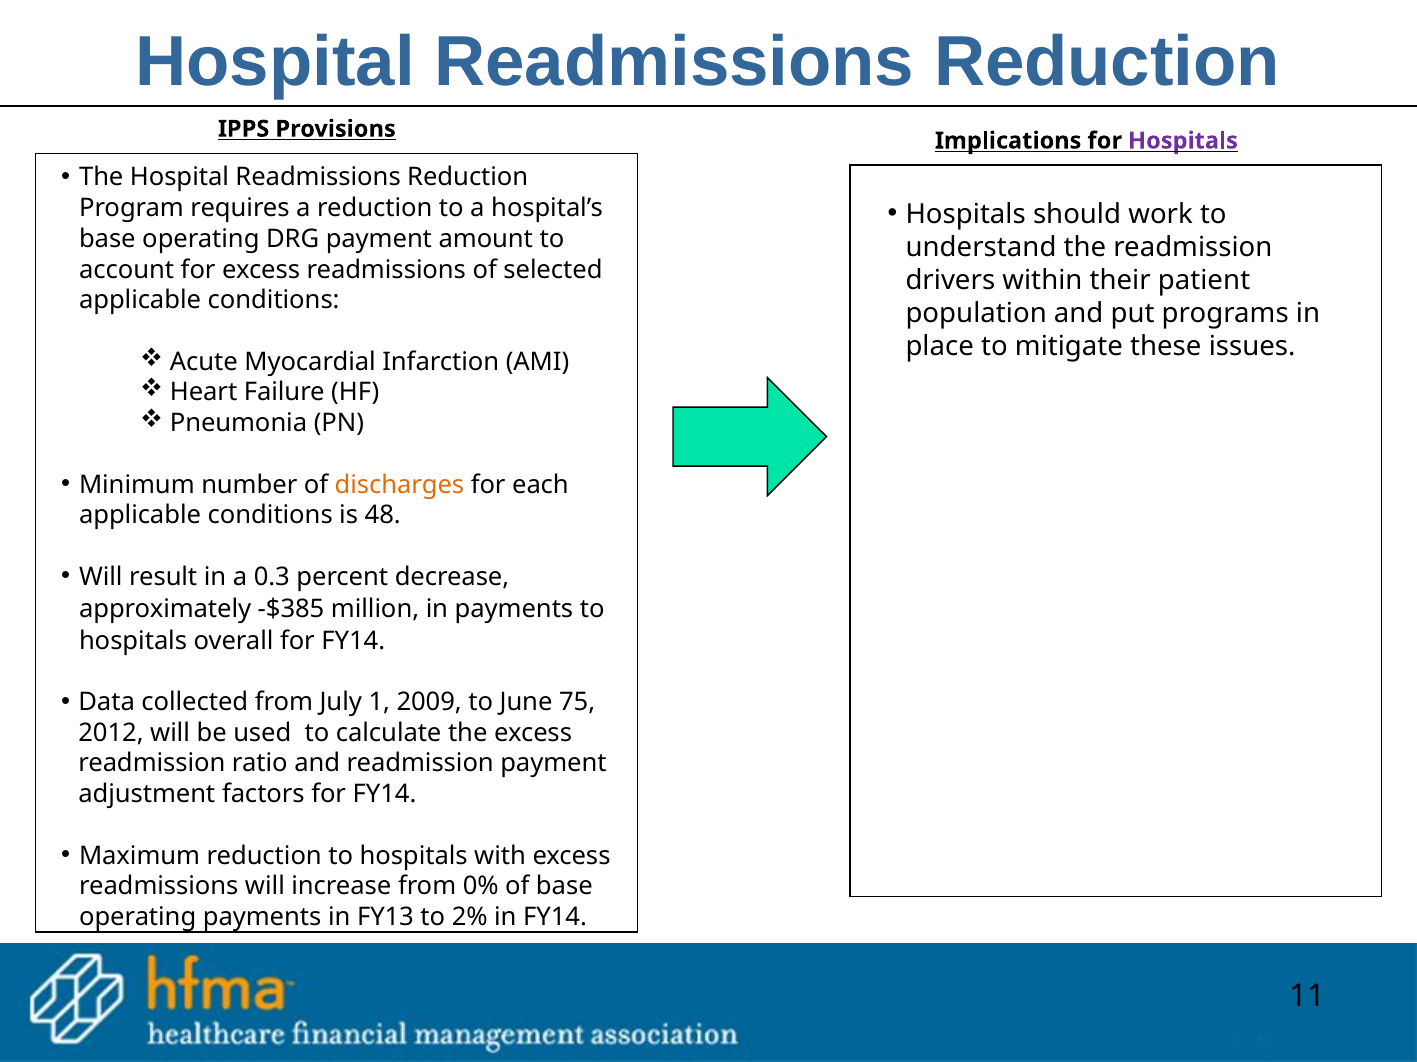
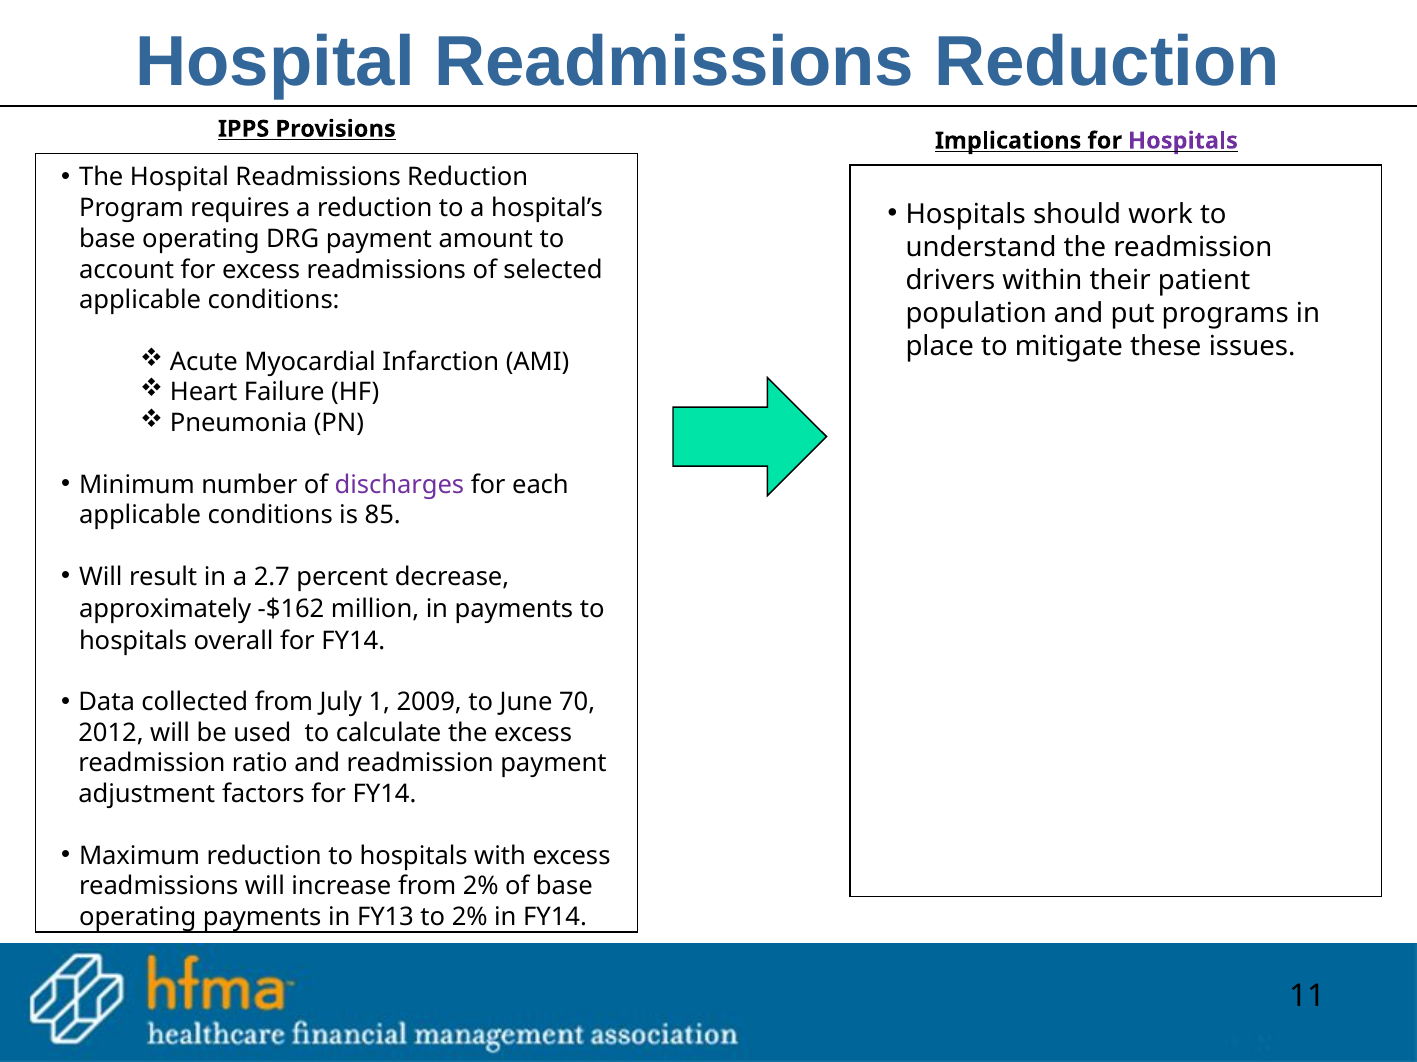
discharges colour: orange -> purple (399, 485)
48: 48 -> 85 (383, 516)
0.3: 0.3 -> 2.7 (272, 577)
-$385: -$385 -> -$162 (291, 610)
75: 75 -> 70 (577, 703)
from 0%: 0% -> 2% (481, 887)
